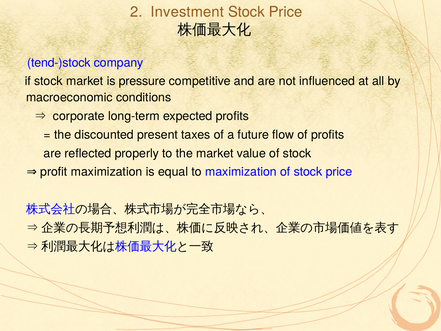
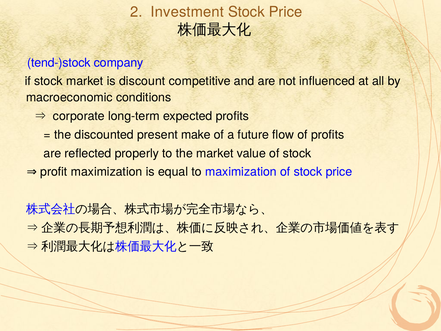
pressure: pressure -> discount (142, 81)
taxes: taxes -> make (196, 135)
